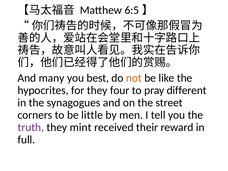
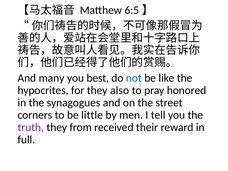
not colour: orange -> blue (134, 78)
four: four -> also (120, 90)
different: different -> honored (187, 90)
mint: mint -> from (81, 127)
